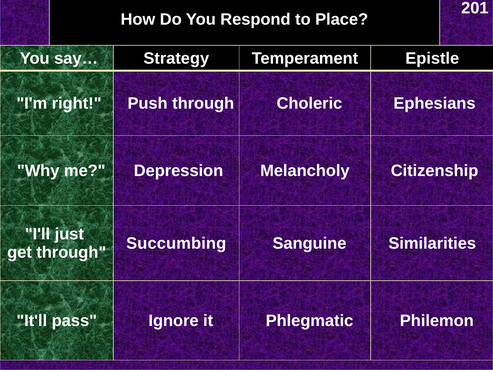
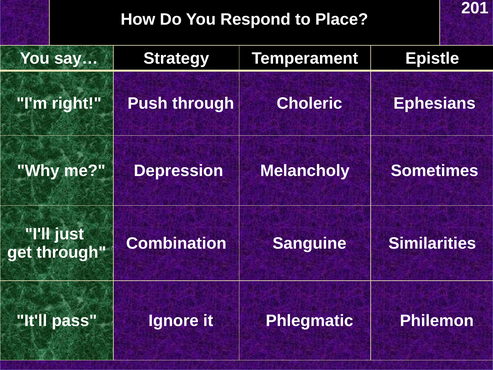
Citizenship: Citizenship -> Sometimes (435, 171)
Succumbing: Succumbing -> Combination (176, 243)
